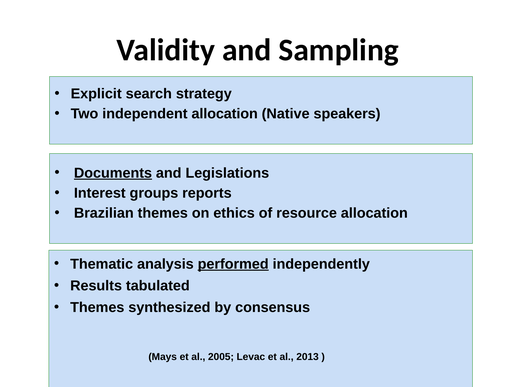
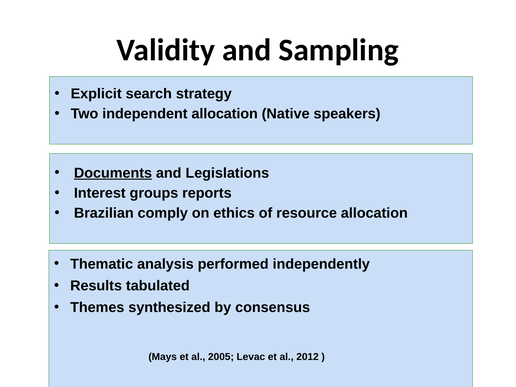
Brazilian themes: themes -> comply (163, 213)
performed underline: present -> none (233, 264)
2013: 2013 -> 2012 (308, 357)
